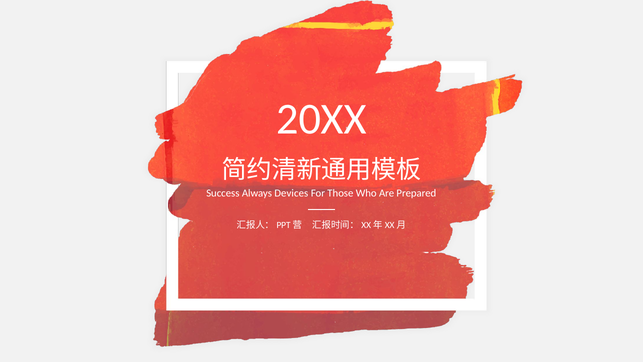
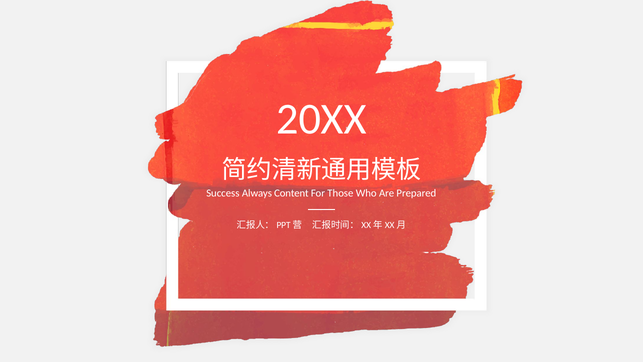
Devices: Devices -> Content (291, 193)
